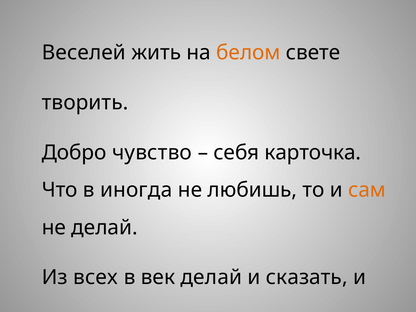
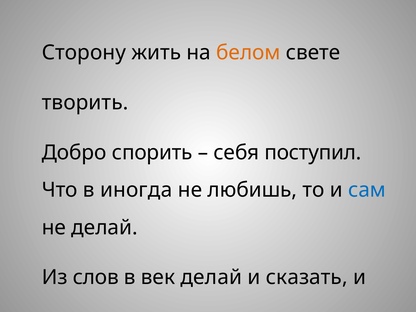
Веселей: Веселей -> Сторону (84, 53)
чувство: чувство -> спорить (152, 153)
карточка: карточка -> поступил (313, 153)
сам colour: orange -> blue (367, 190)
всех: всех -> слов (96, 277)
